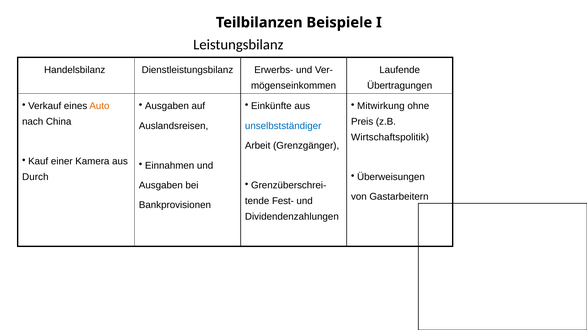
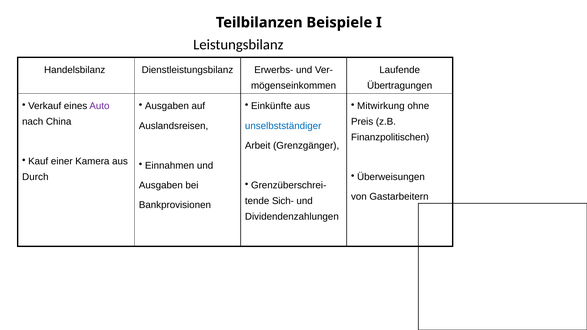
Auto colour: orange -> purple (99, 106)
Wirtschaftspolitik: Wirtschaftspolitik -> Finanzpolitischen (390, 137)
Fest-: Fest- -> Sich- (283, 201)
